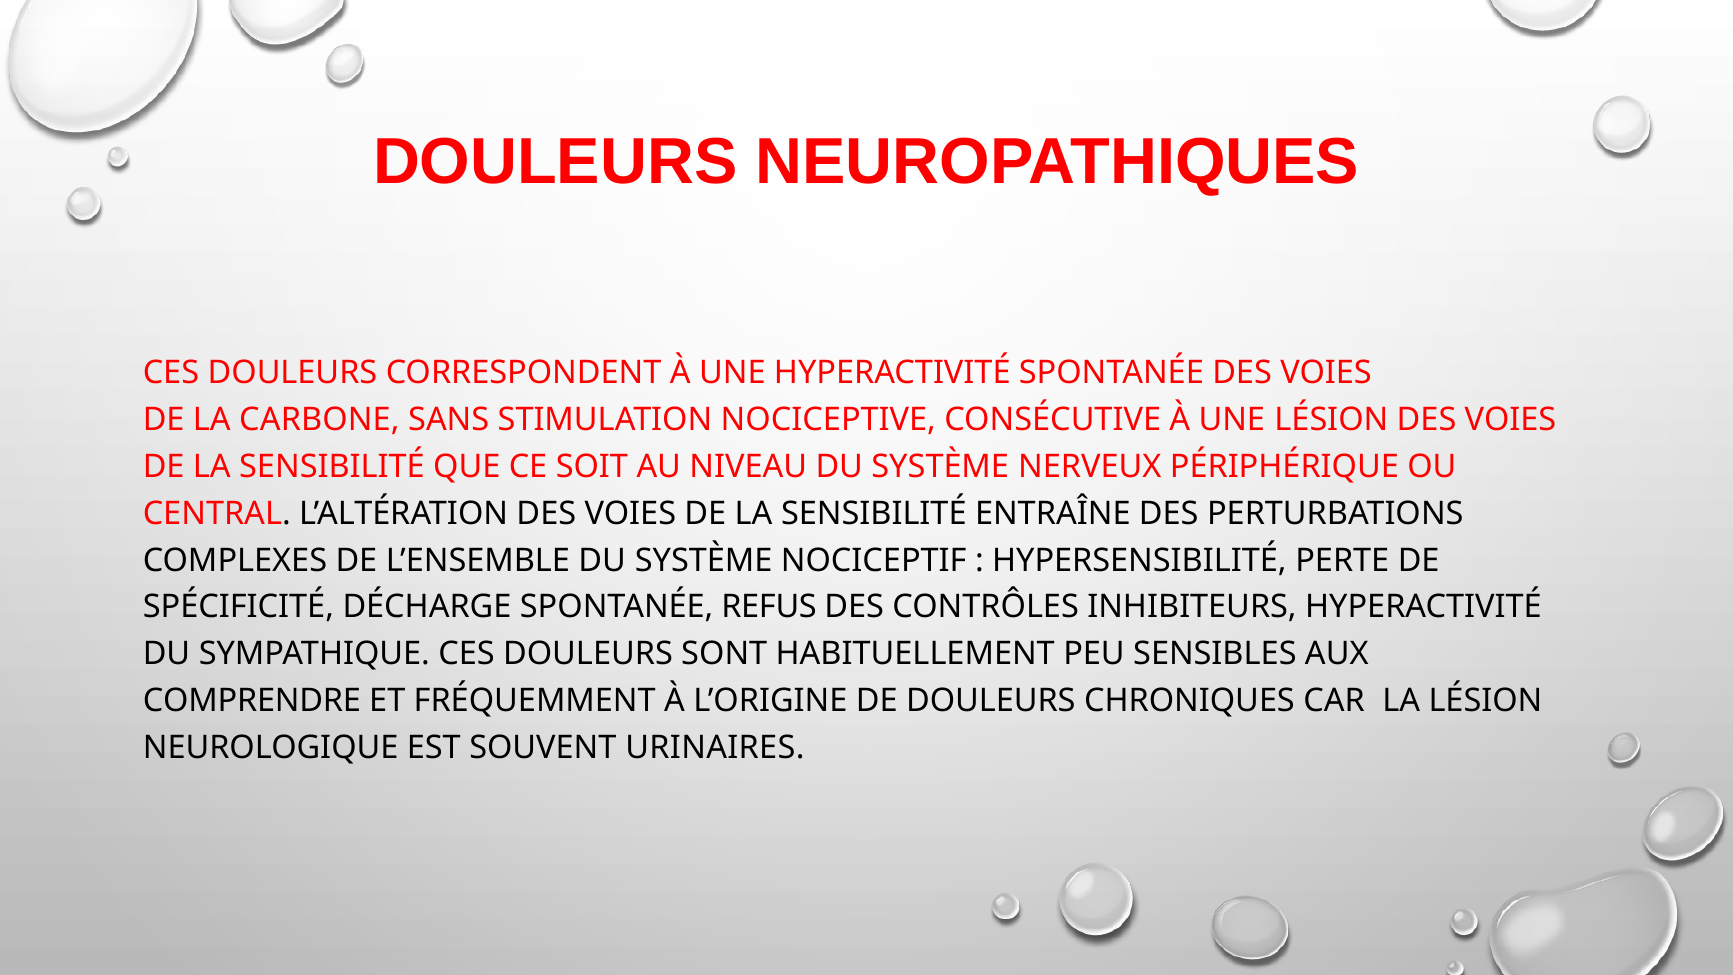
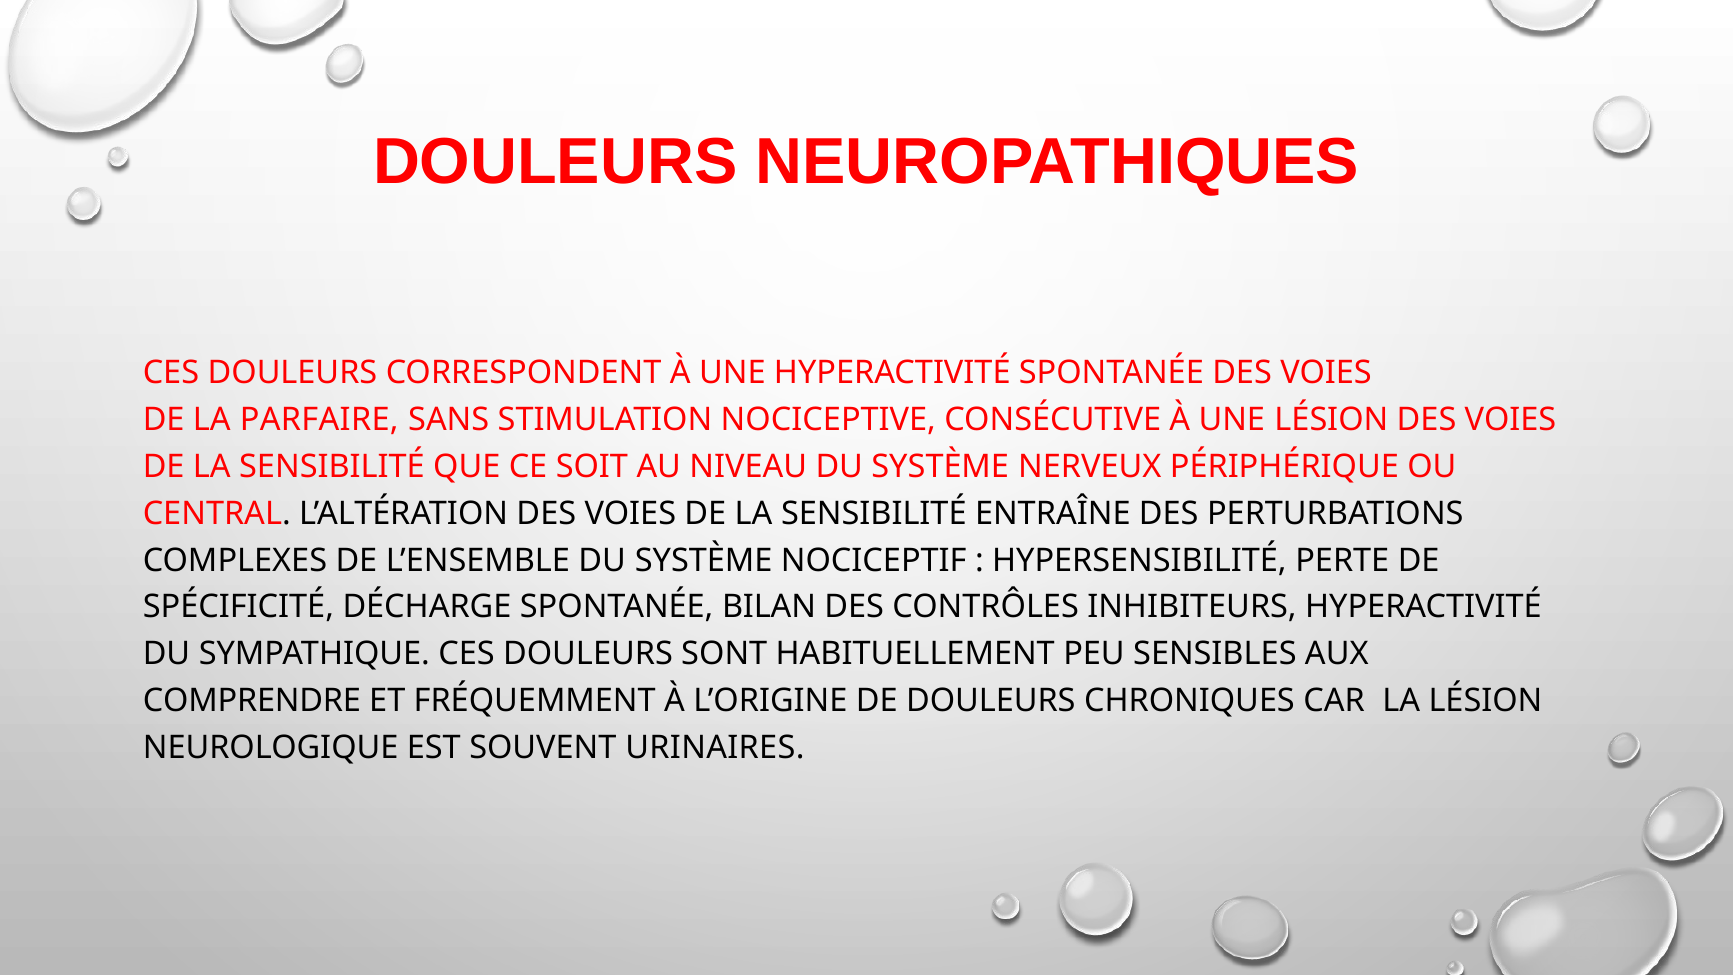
CARBONE: CARBONE -> PARFAIRE (319, 420)
REFUS: REFUS -> BILAN (769, 607)
